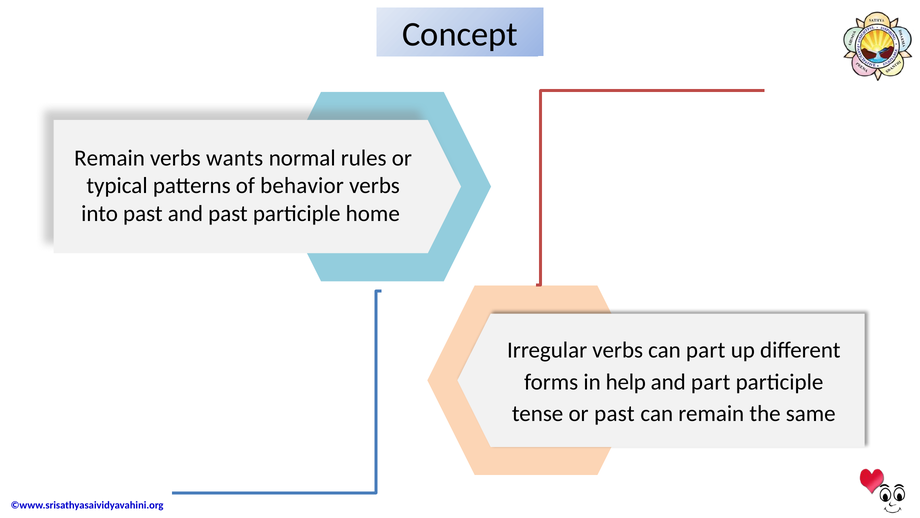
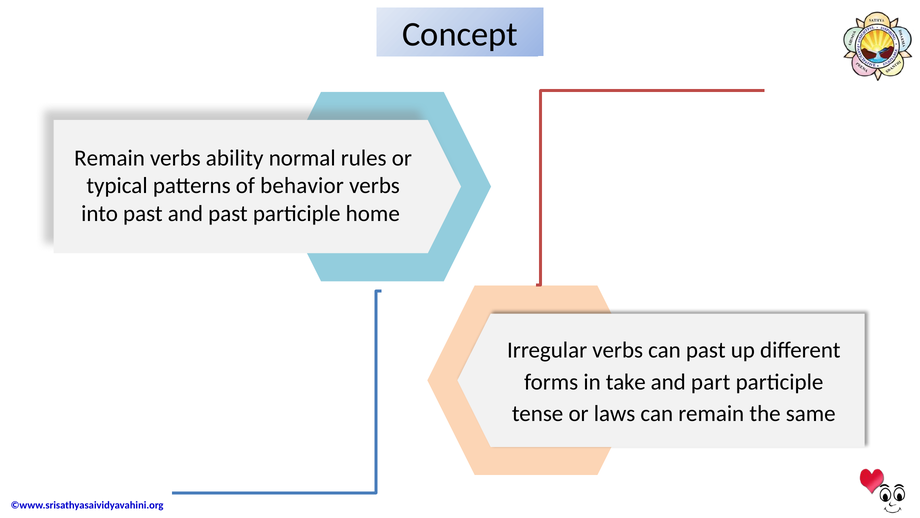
wants: wants -> ability (235, 158)
can part: part -> past (706, 350)
help: help -> take (626, 382)
or past: past -> laws (615, 413)
